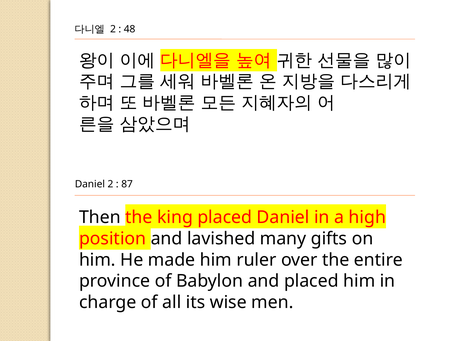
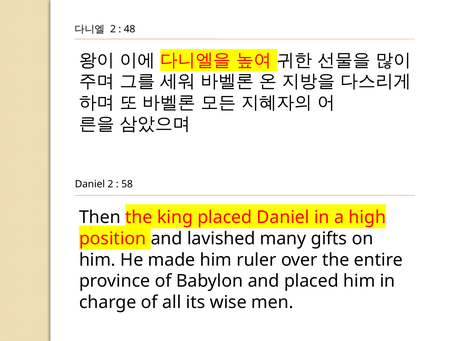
87: 87 -> 58 (127, 184)
